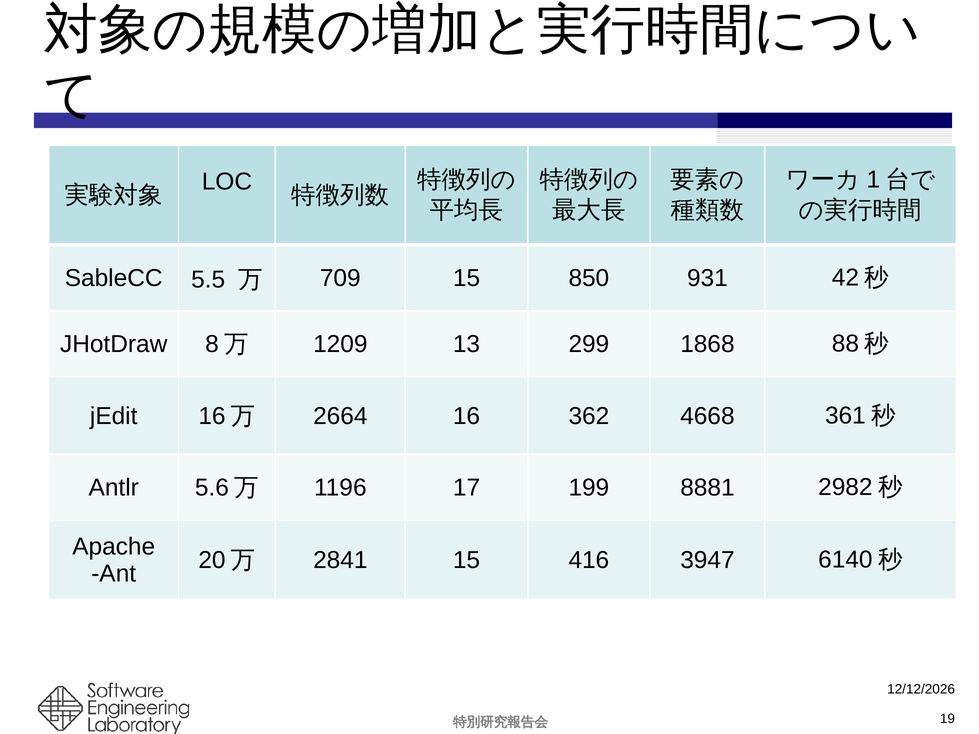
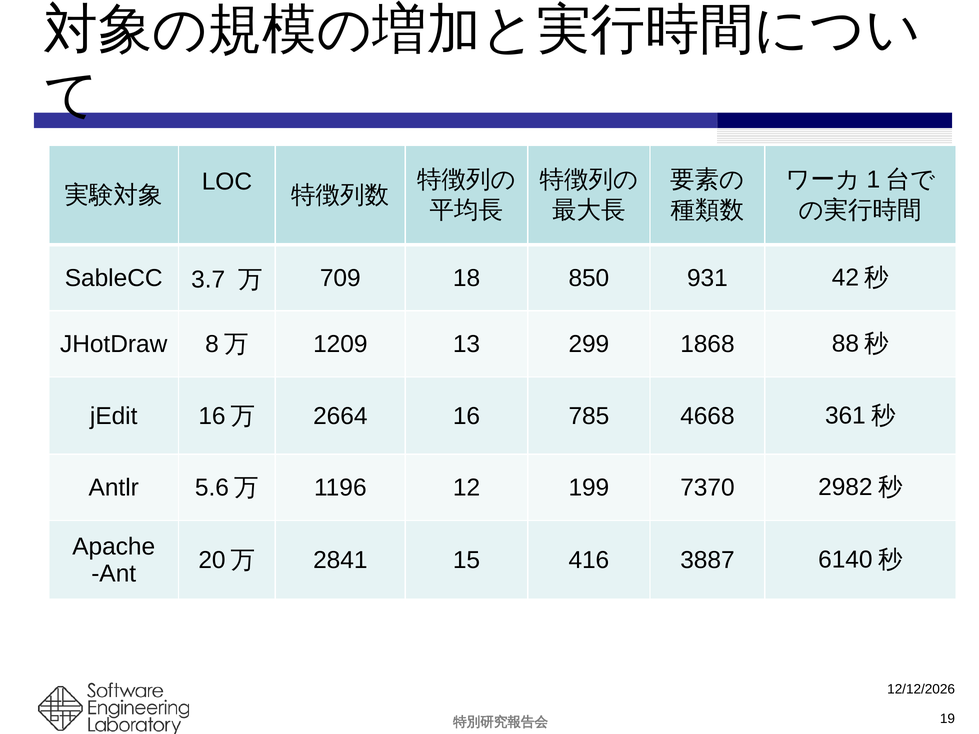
5.5: 5.5 -> 3.7 (208, 280)
709 15: 15 -> 18 (467, 278)
362: 362 -> 785 (589, 416)
17: 17 -> 12 (467, 488)
8881: 8881 -> 7370 (707, 488)
3947: 3947 -> 3887 (707, 560)
